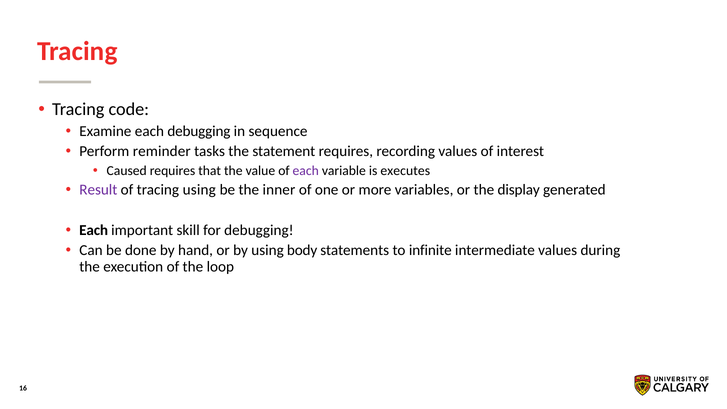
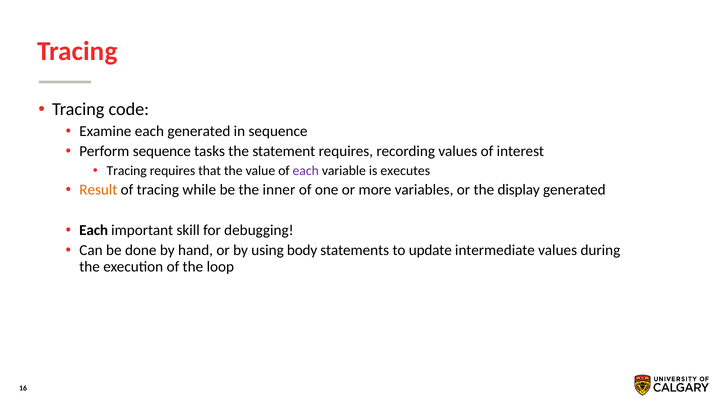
each debugging: debugging -> generated (199, 131)
Perform reminder: reminder -> sequence (162, 151)
Caused: Caused -> Tracing (127, 171)
Result colour: purple -> orange (98, 190)
tracing using: using -> while (199, 190)
infinite: infinite -> update (430, 250)
